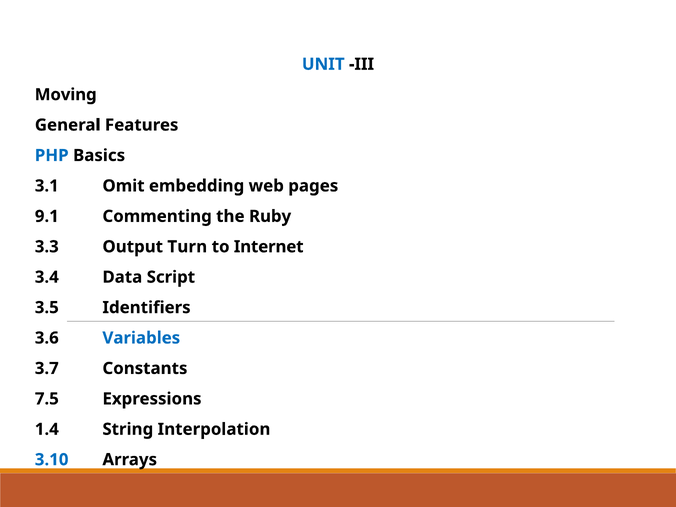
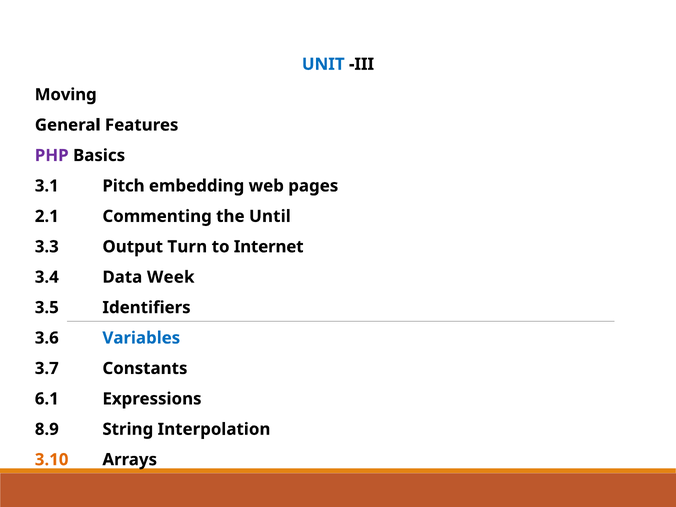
PHP colour: blue -> purple (52, 155)
Omit: Omit -> Pitch (123, 186)
9.1: 9.1 -> 2.1 (47, 216)
Ruby: Ruby -> Until (270, 216)
Script: Script -> Week (171, 277)
7.5: 7.5 -> 6.1 (47, 399)
1.4: 1.4 -> 8.9 (47, 429)
3.10 colour: blue -> orange (52, 460)
